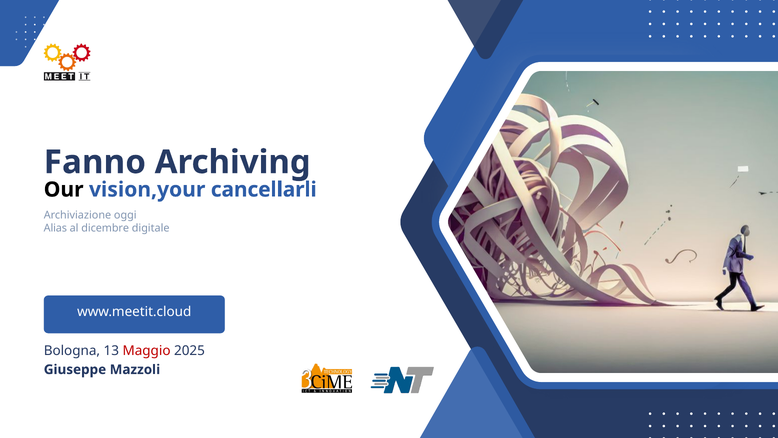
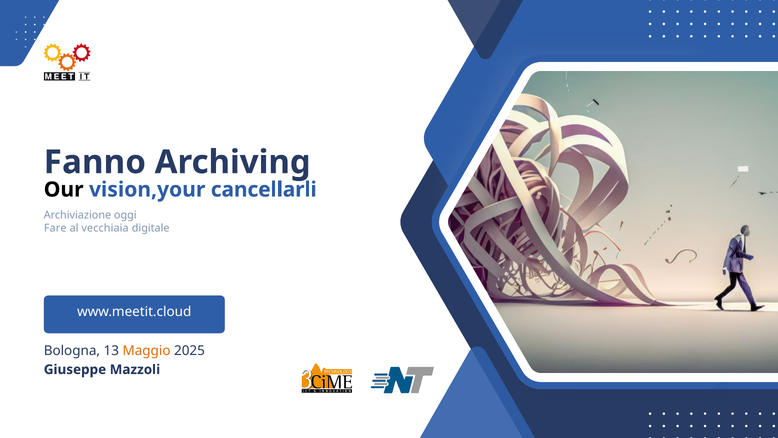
Alias: Alias -> Fare (55, 228)
dicembre: dicembre -> vecchiaia (105, 228)
Maggio colour: red -> orange (147, 350)
